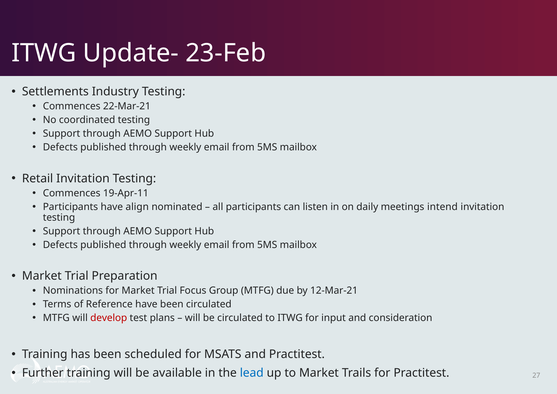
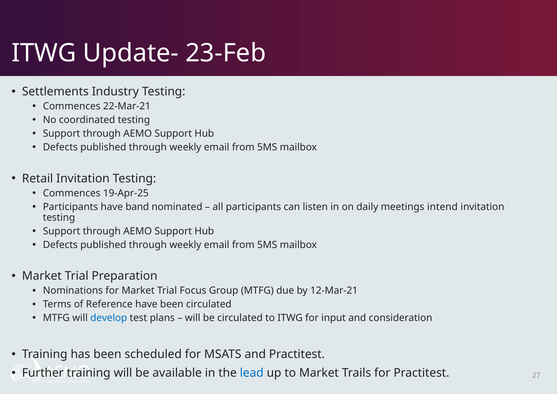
19-Apr-11: 19-Apr-11 -> 19-Apr-25 (126, 193)
align: align -> band (137, 207)
develop colour: red -> blue (109, 318)
